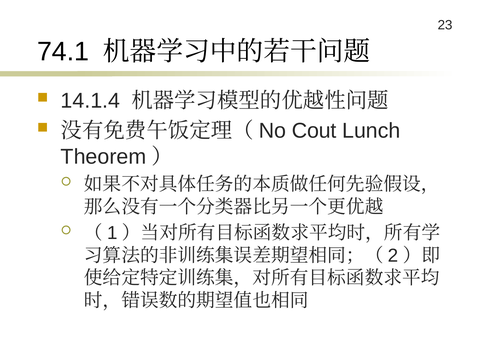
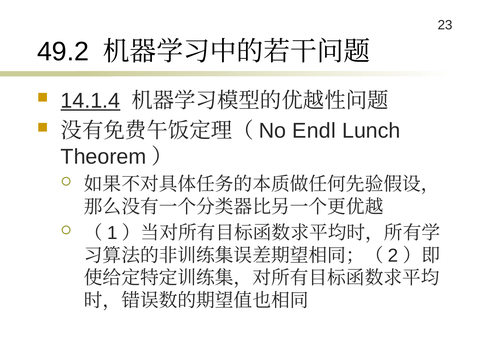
74.1: 74.1 -> 49.2 (63, 51)
14.1.4 underline: none -> present (90, 101)
Cout: Cout -> Endl (314, 131)
